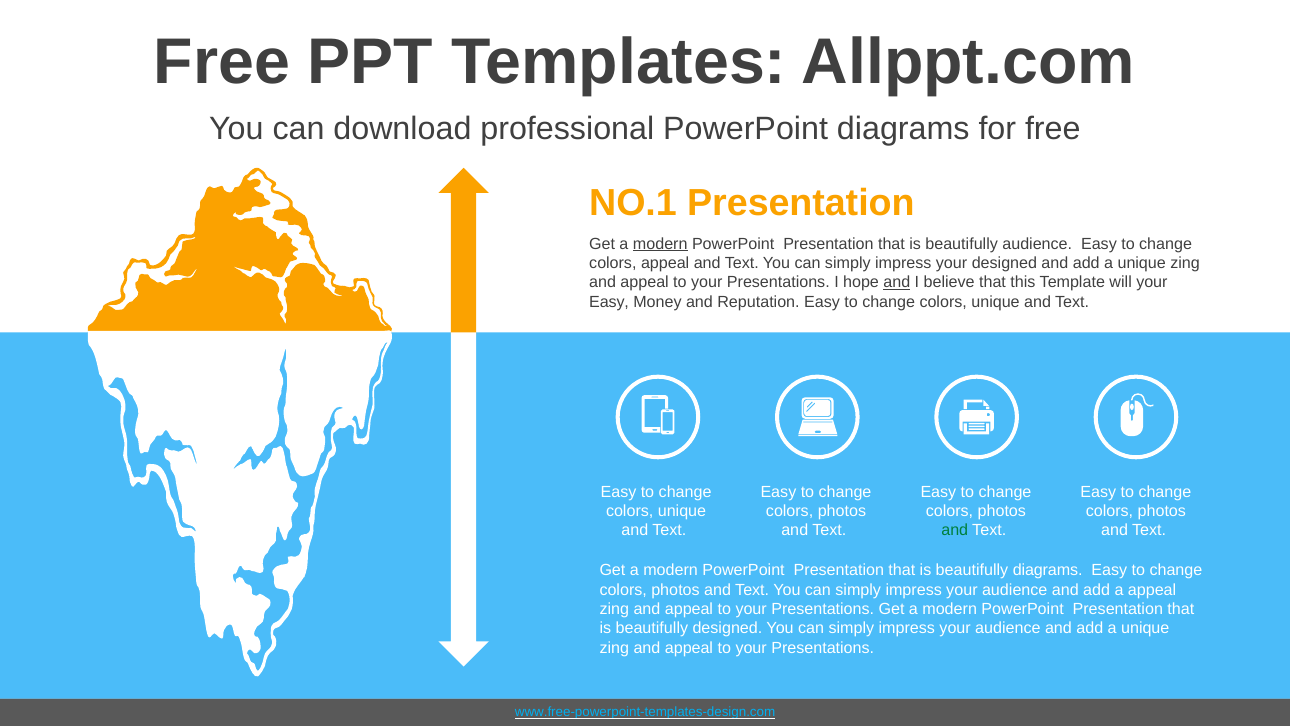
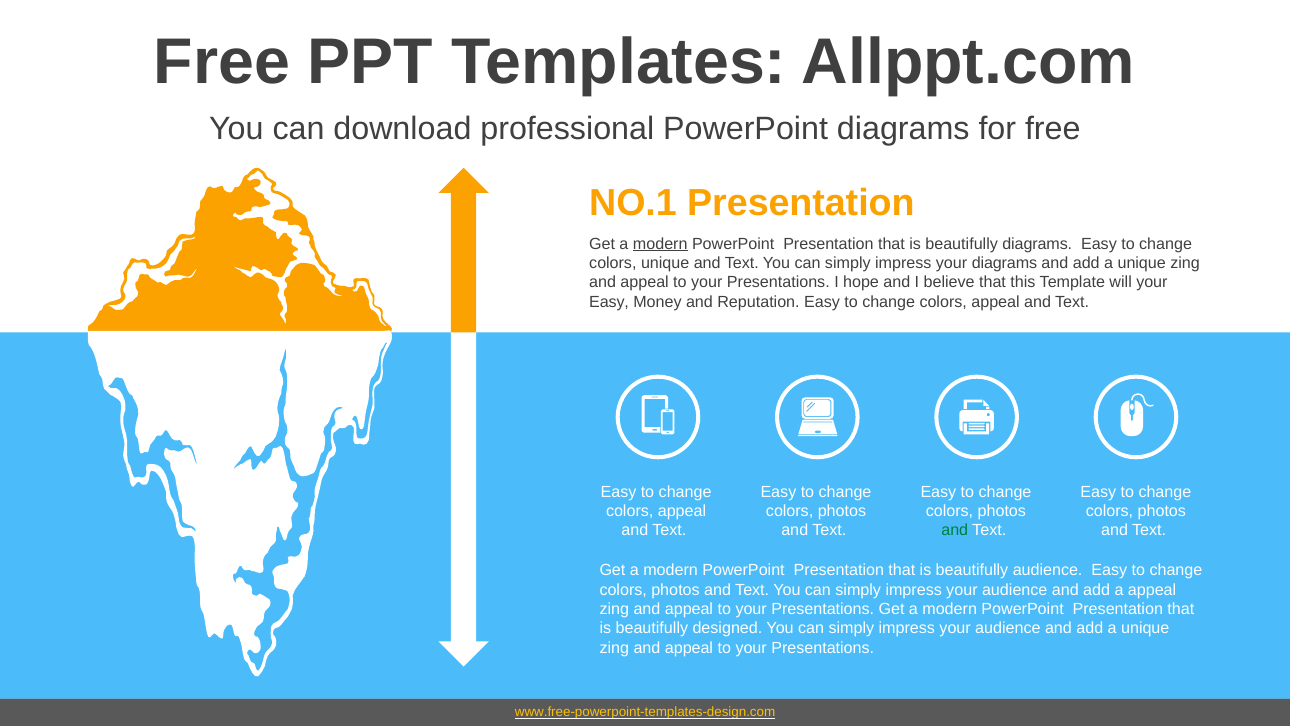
beautifully audience: audience -> diagrams (1037, 244)
colors appeal: appeal -> unique (665, 263)
your designed: designed -> diagrams (1004, 263)
and underline: present -> none (897, 282)
unique: unique -> appeal (996, 302)
unique: unique -> appeal (682, 511)
beautifully diagrams: diagrams -> audience (1048, 570)
www.free-powerpoint-templates-design.com colour: light blue -> yellow (645, 712)
